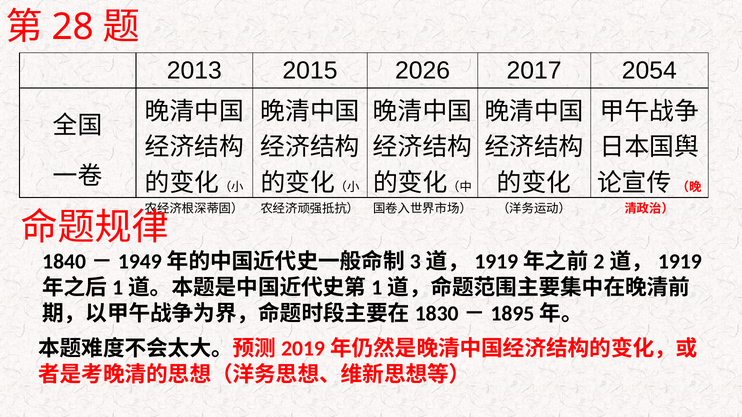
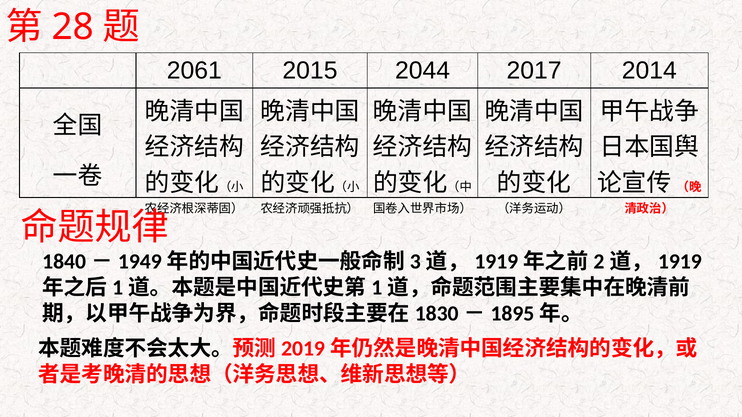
2013: 2013 -> 2061 (194, 71)
2026: 2026 -> 2044 (423, 71)
2054: 2054 -> 2014 (649, 71)
